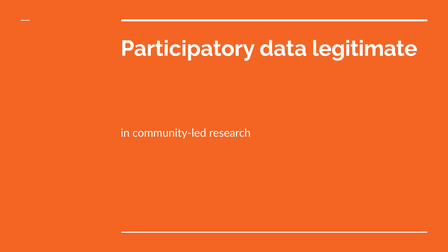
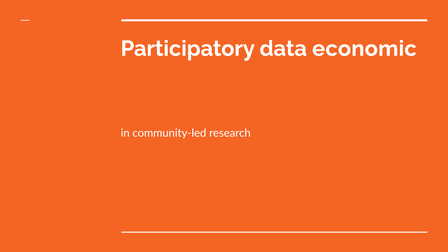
legitimate: legitimate -> economic (364, 49)
